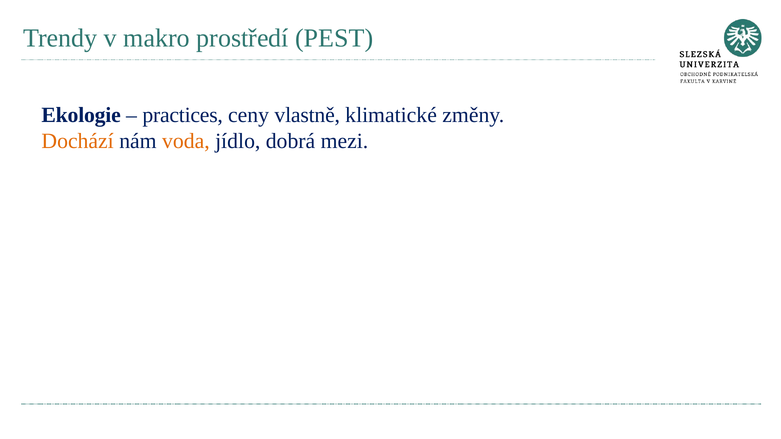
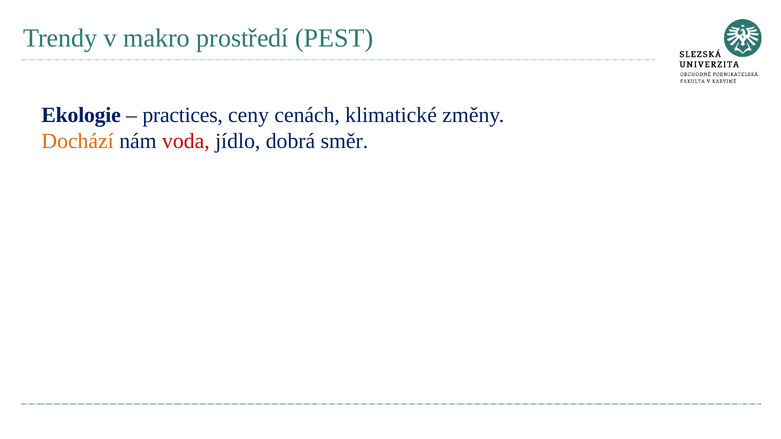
vlastně: vlastně -> cenách (307, 115)
voda colour: orange -> red (186, 141)
mezi: mezi -> směr (344, 141)
